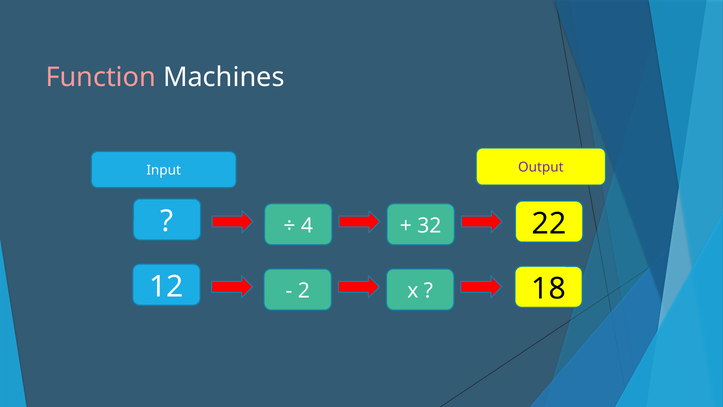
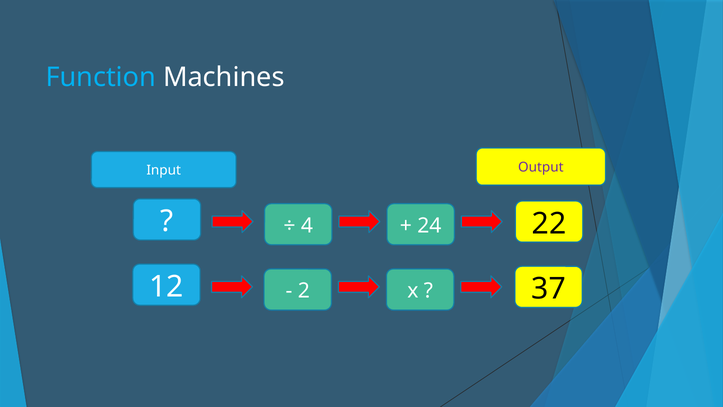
Function colour: pink -> light blue (101, 77)
32: 32 -> 24 (429, 226)
18: 18 -> 37 (549, 289)
